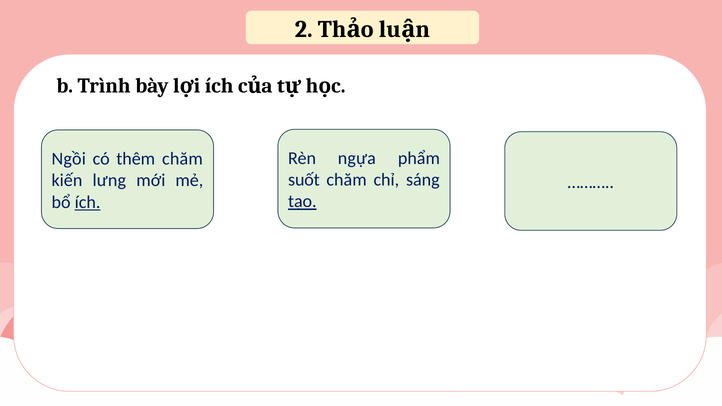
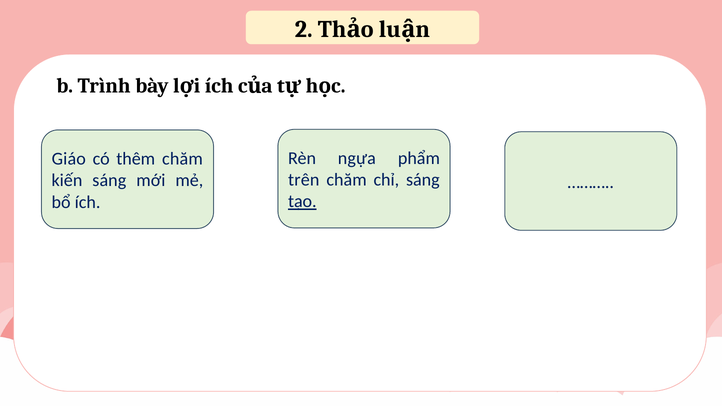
Ngồi: Ngồi -> Giáo (69, 159)
suốt: suốt -> trên (304, 180)
kiến lưng: lưng -> sáng (109, 181)
ích underline: present -> none (88, 202)
